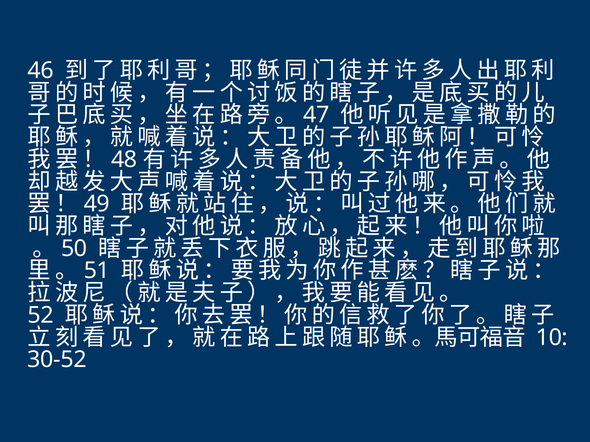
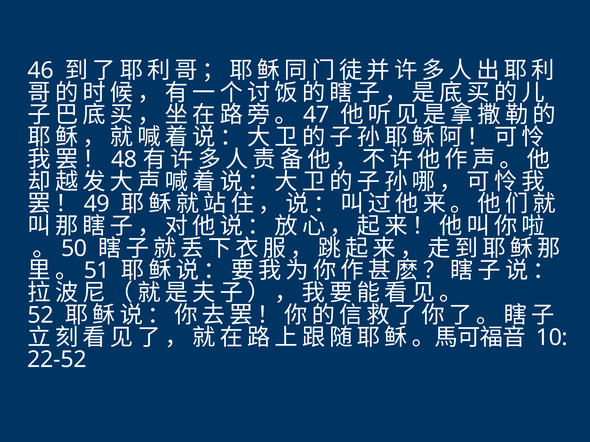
30-52: 30-52 -> 22-52 (57, 360)
